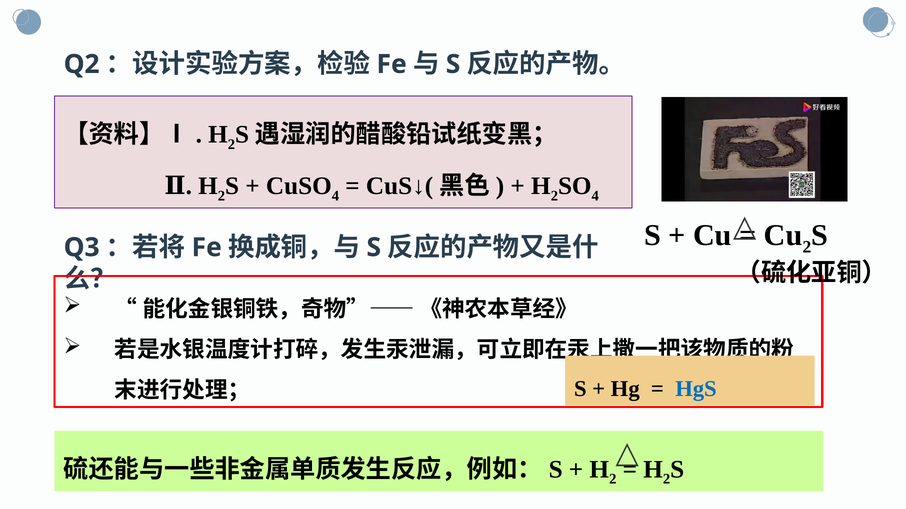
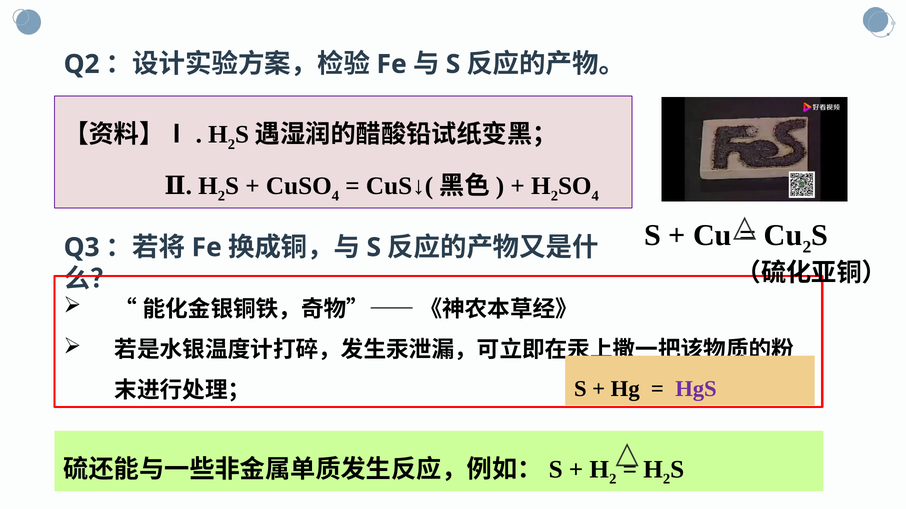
HgS colour: blue -> purple (696, 389)
